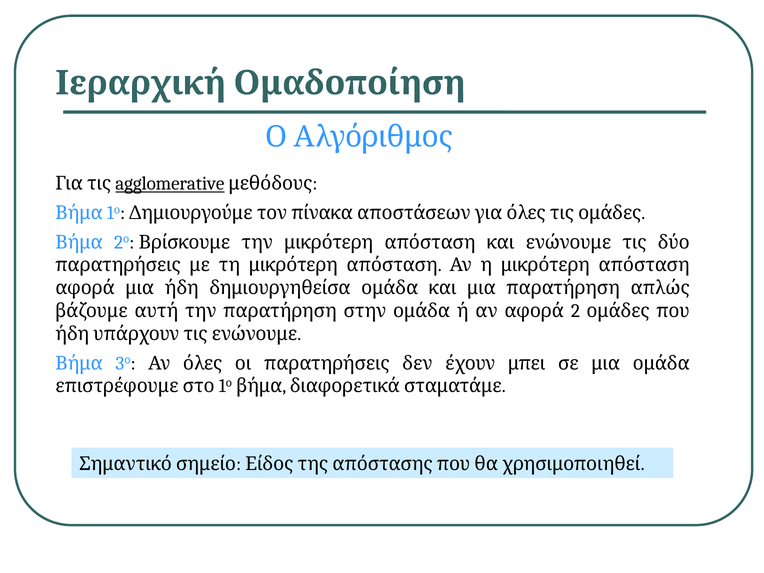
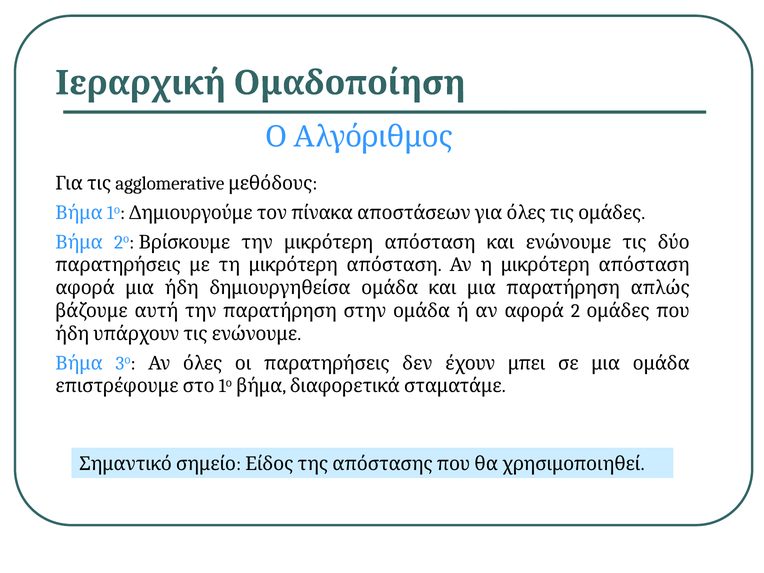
agglomerative underline: present -> none (170, 184)
